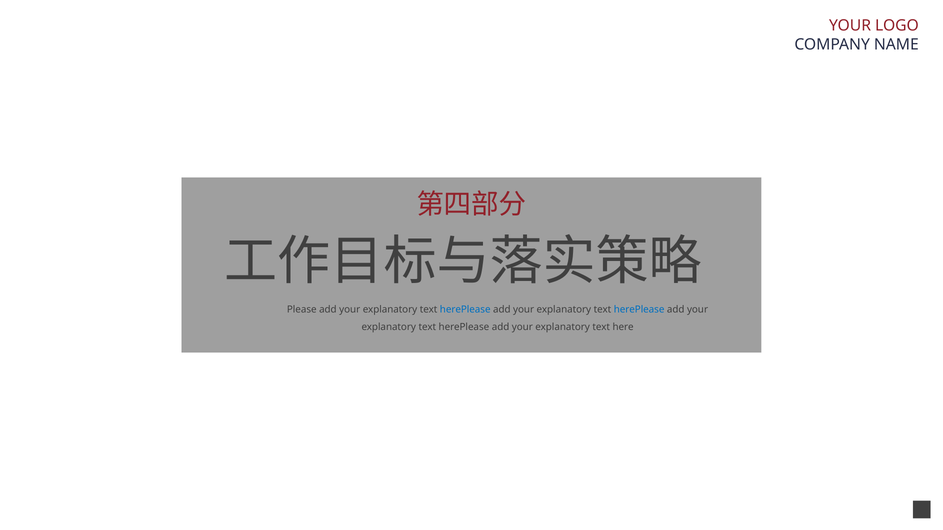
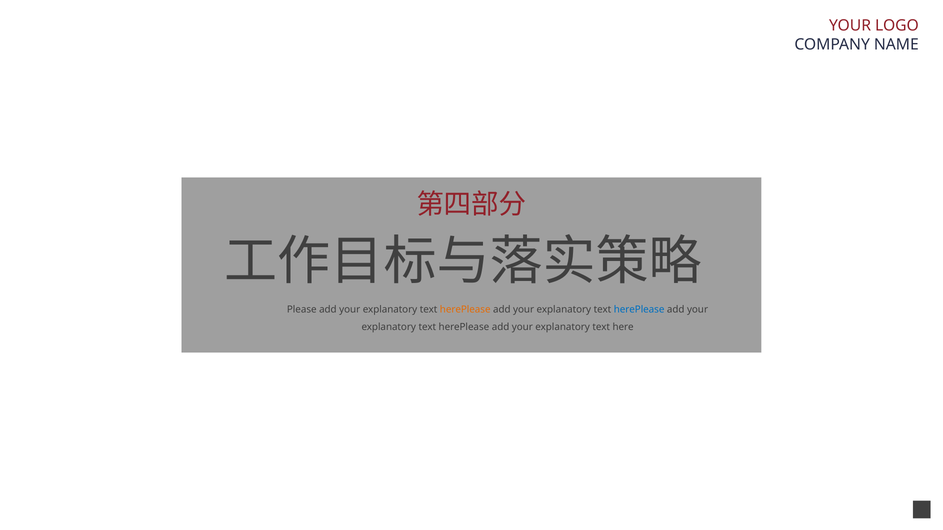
herePlease colour: blue -> orange (465, 310)
